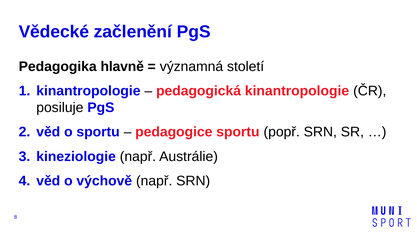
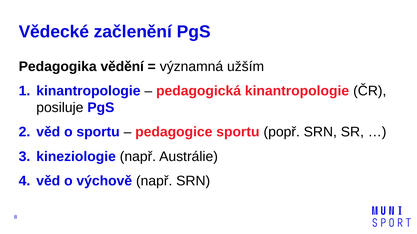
hlavně: hlavně -> vědění (122, 67)
století: století -> užším (246, 67)
